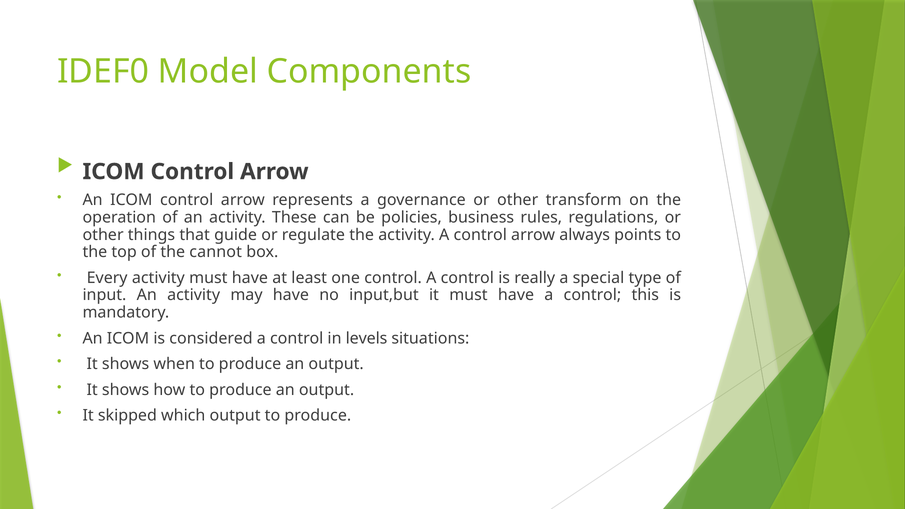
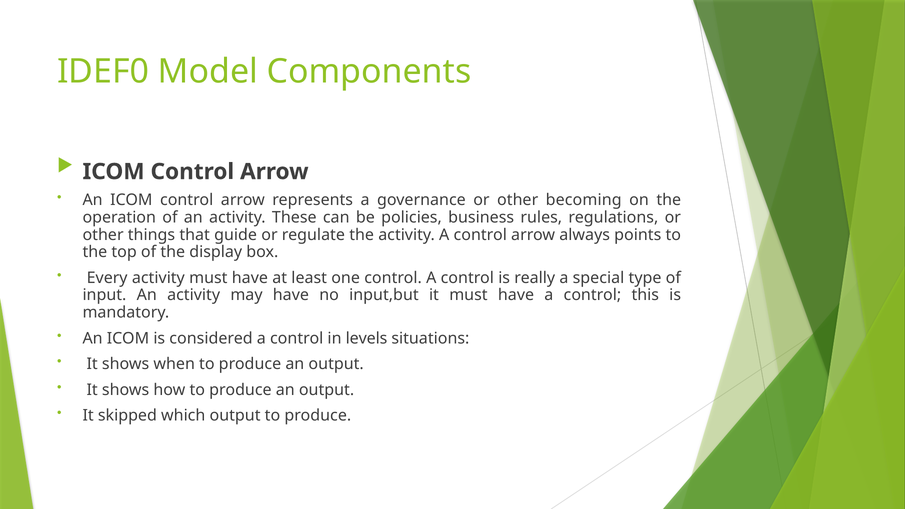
transform: transform -> becoming (584, 200)
cannot: cannot -> display (216, 252)
